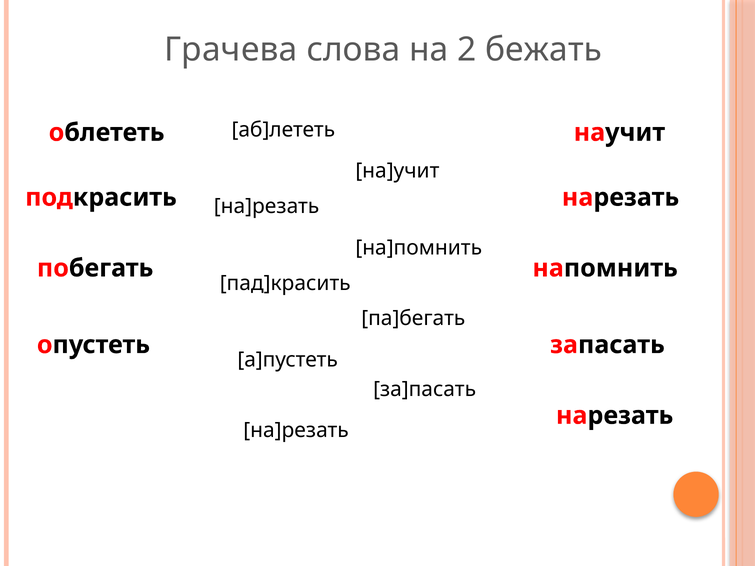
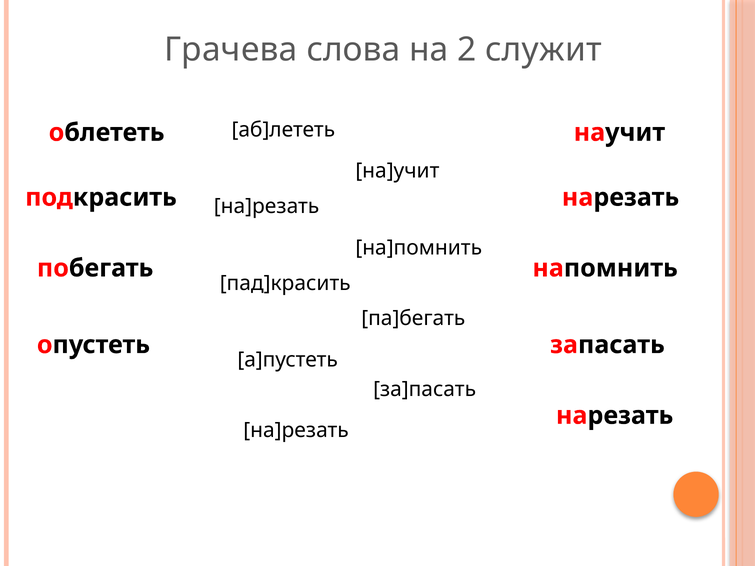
бежать: бежать -> служит (544, 50)
